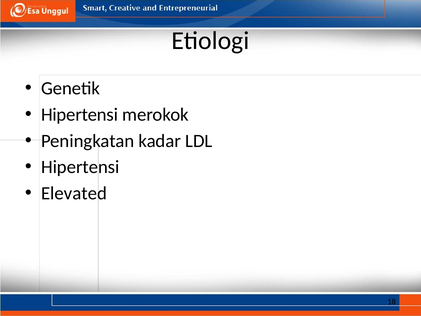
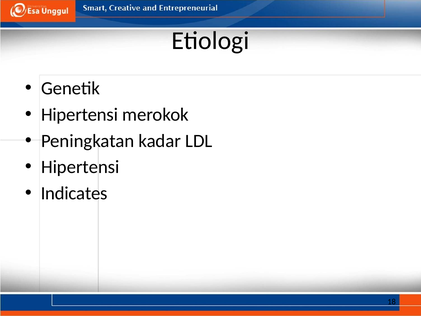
Elevated: Elevated -> Indicates (74, 193)
